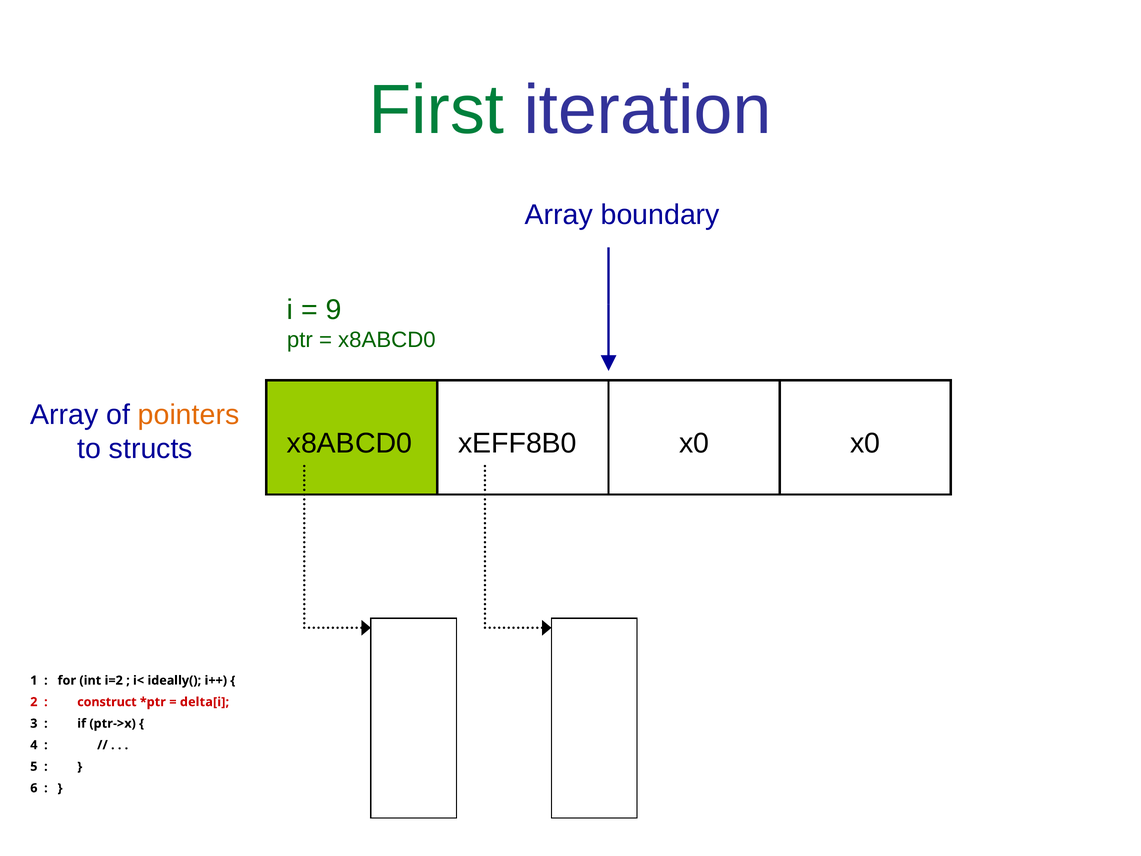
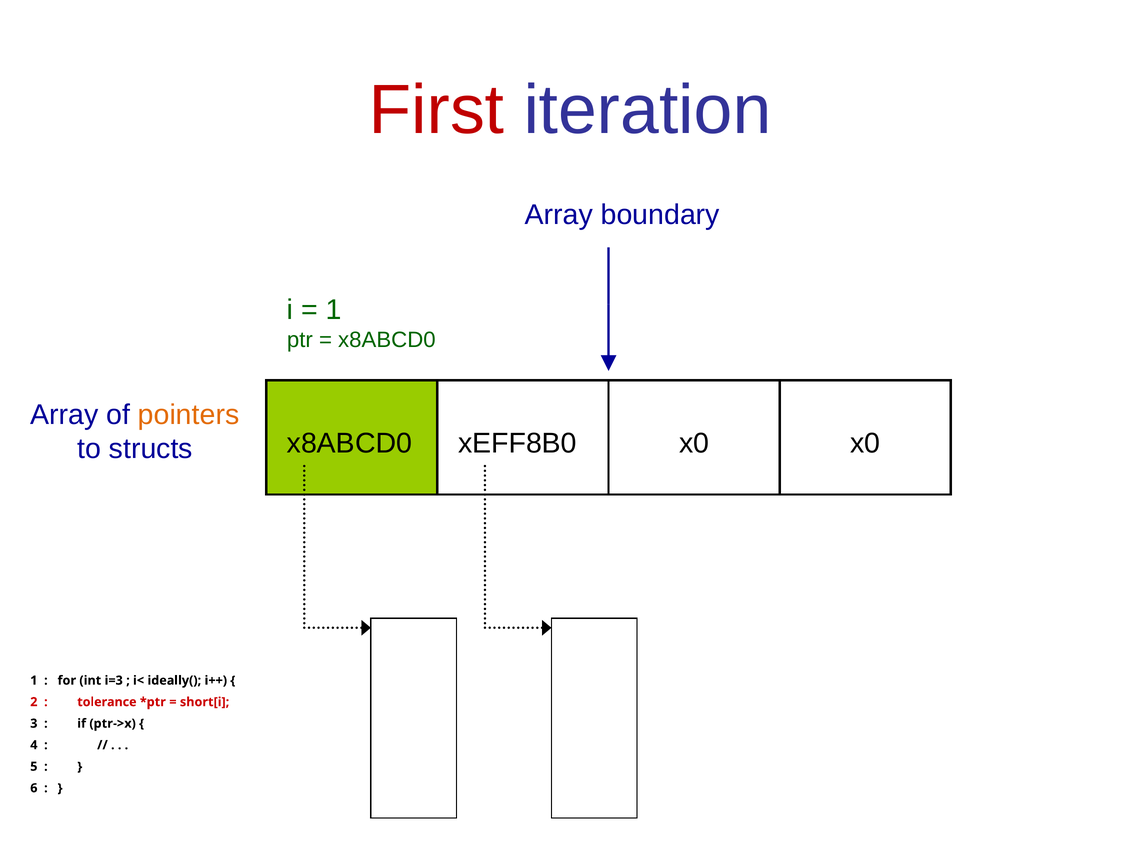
First colour: green -> red (436, 110)
9: 9 -> 1 (334, 310)
i=2: i=2 -> i=3 (114, 680)
construct: construct -> tolerance (107, 702)
delta[i: delta[i -> short[i (205, 702)
